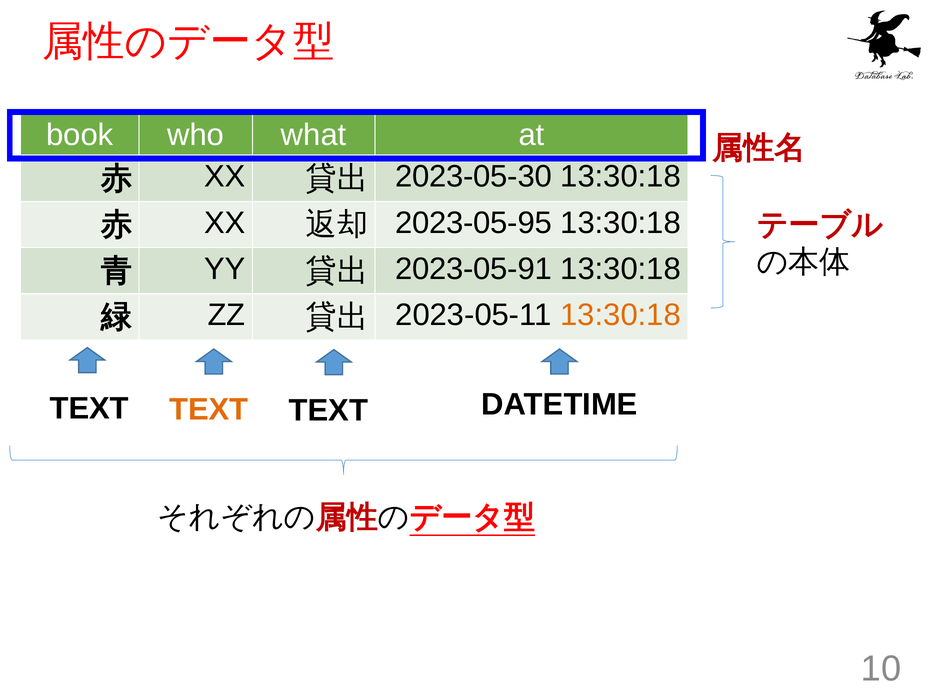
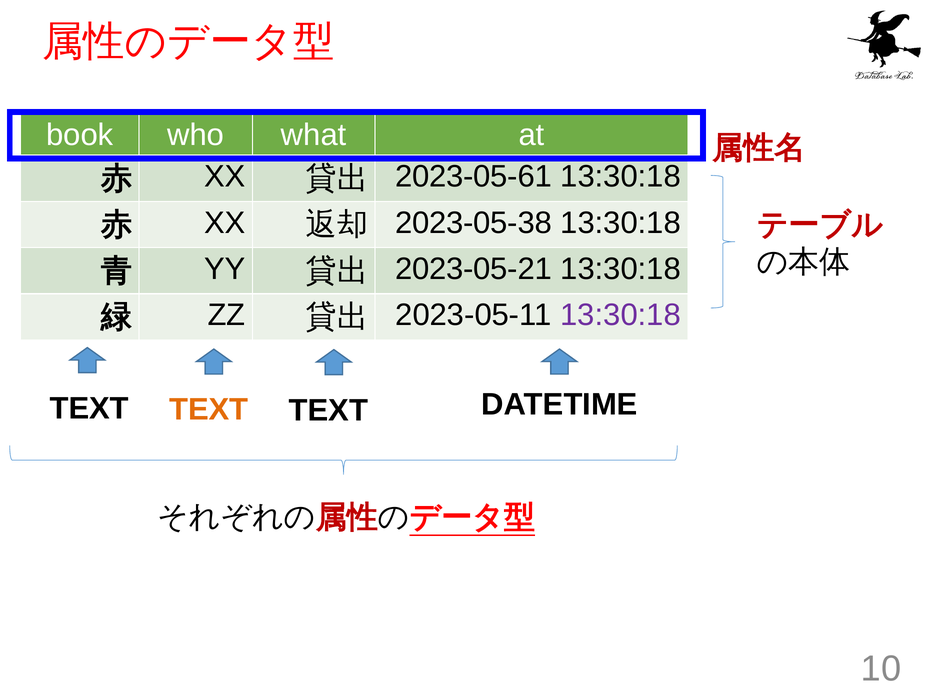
2023-05-30: 2023-05-30 -> 2023-05-61 (474, 176)
2023-05-95: 2023-05-95 -> 2023-05-38 (474, 223)
2023-05-91: 2023-05-91 -> 2023-05-21 (474, 269)
13:30:18 colour: orange -> purple (621, 315)
